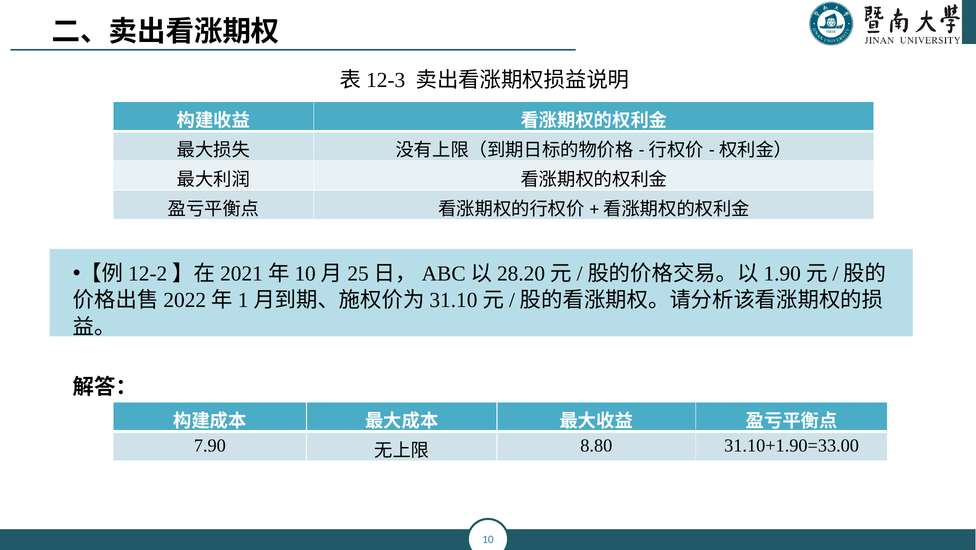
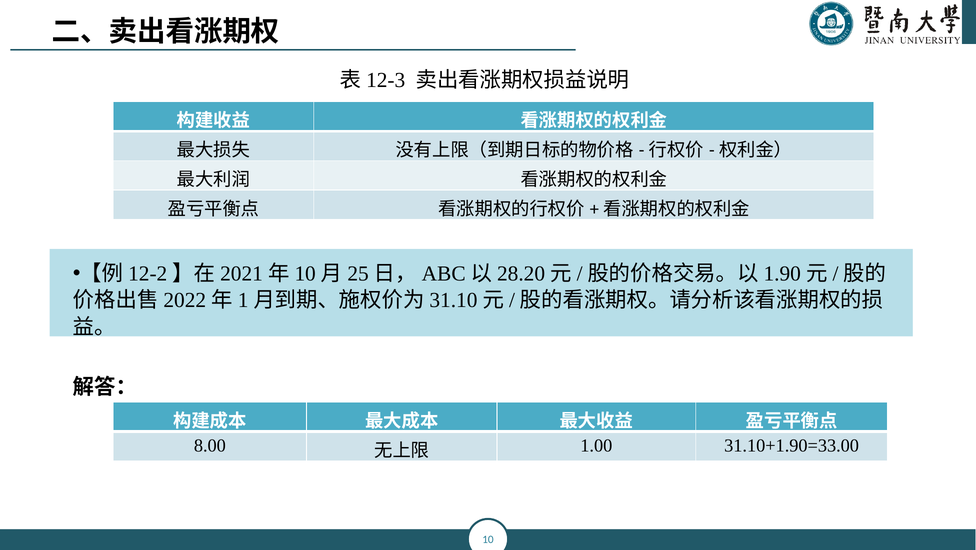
7.90: 7.90 -> 8.00 (210, 445)
8.80: 8.80 -> 1.00 (596, 445)
